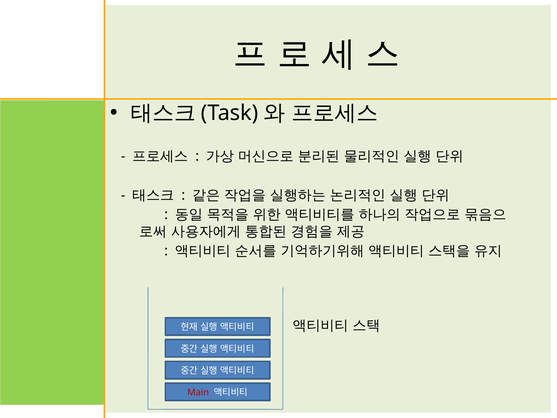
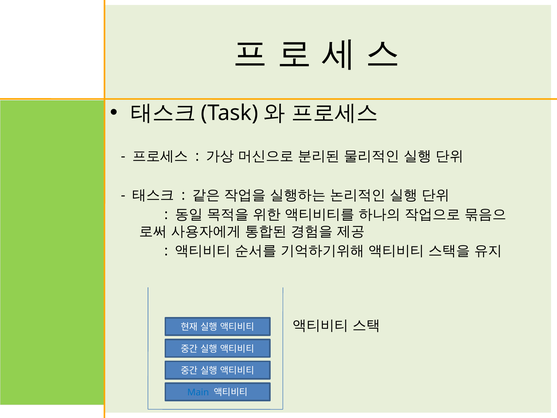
Main colour: red -> blue (198, 392)
